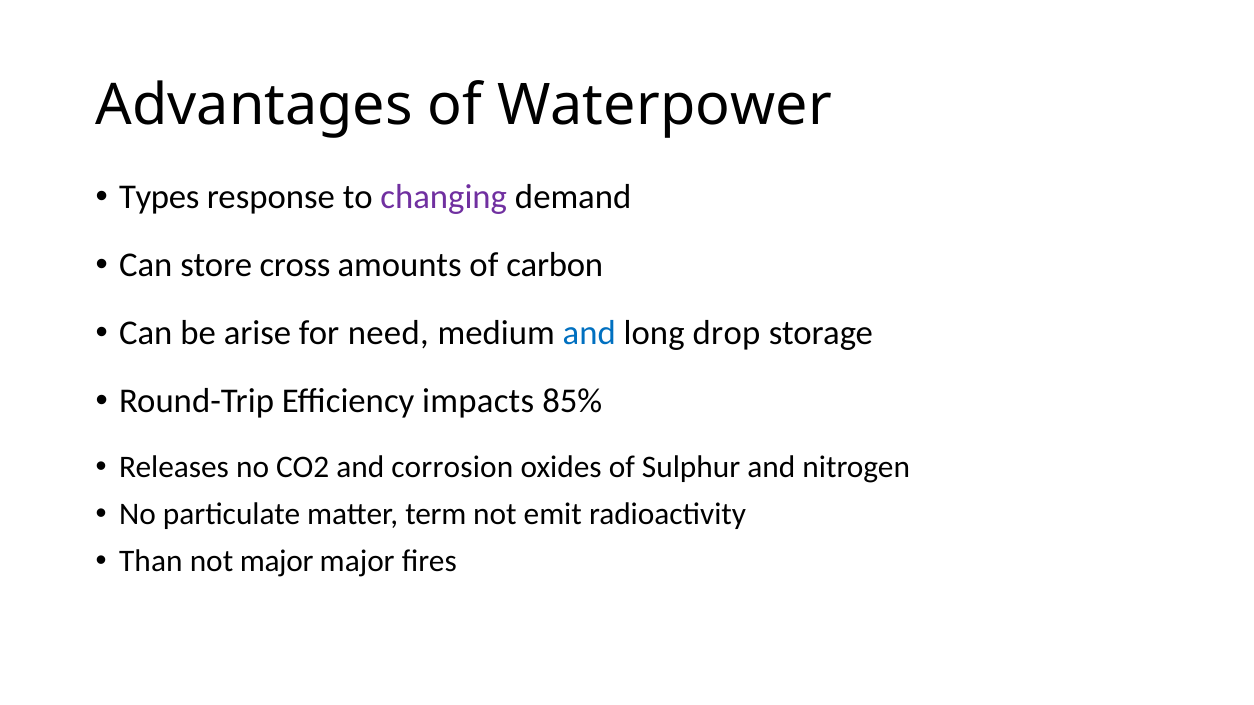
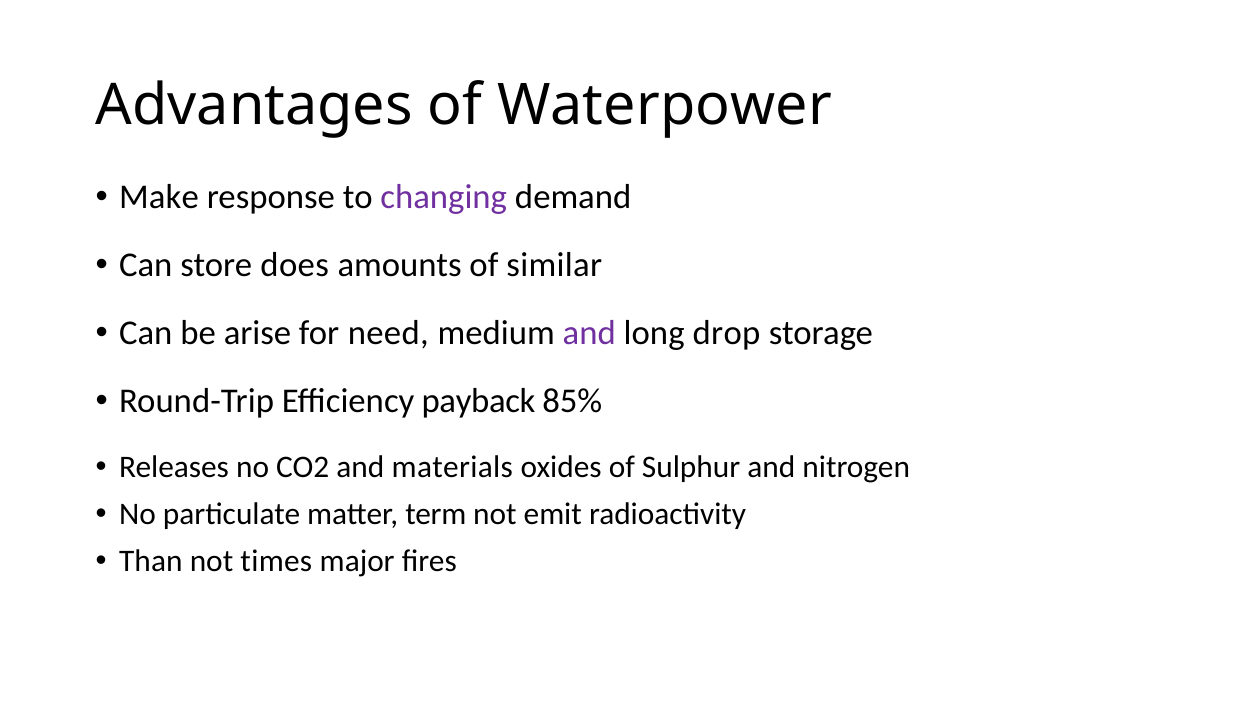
Types: Types -> Make (159, 197)
cross: cross -> does (295, 265)
carbon: carbon -> similar (554, 265)
and colour: blue -> purple (589, 333)
impacts: impacts -> payback (478, 401)
corrosion: corrosion -> materials (452, 468)
not major: major -> times (276, 561)
